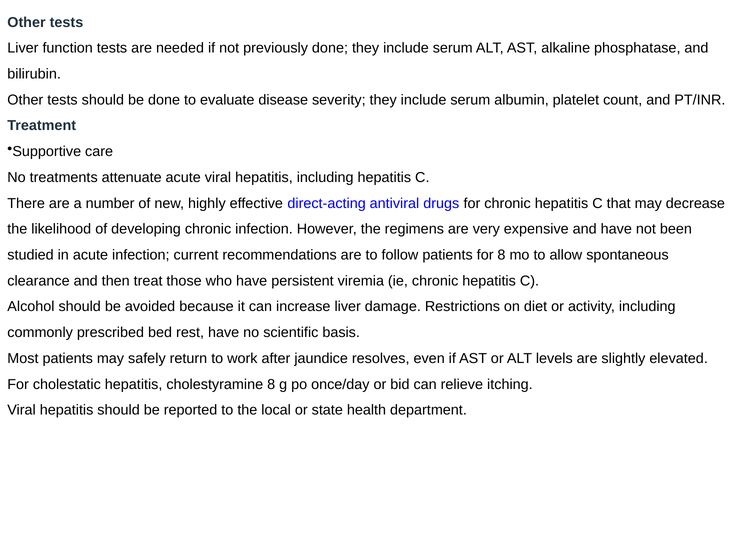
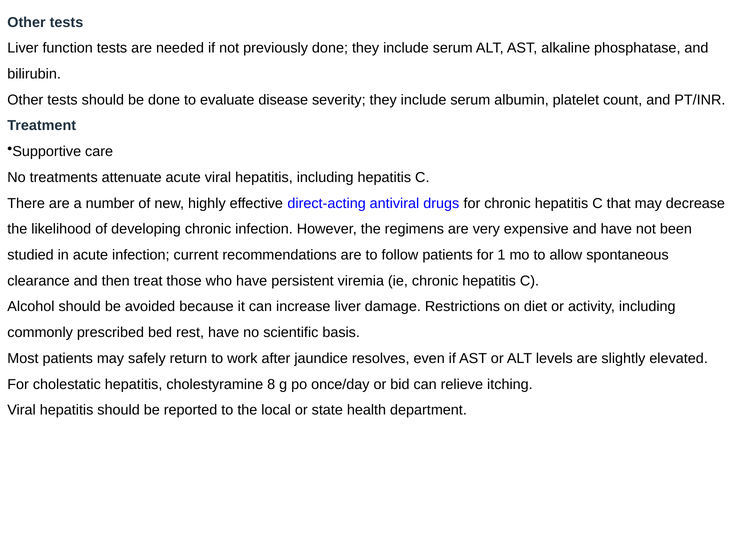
for 8: 8 -> 1 (501, 255)
